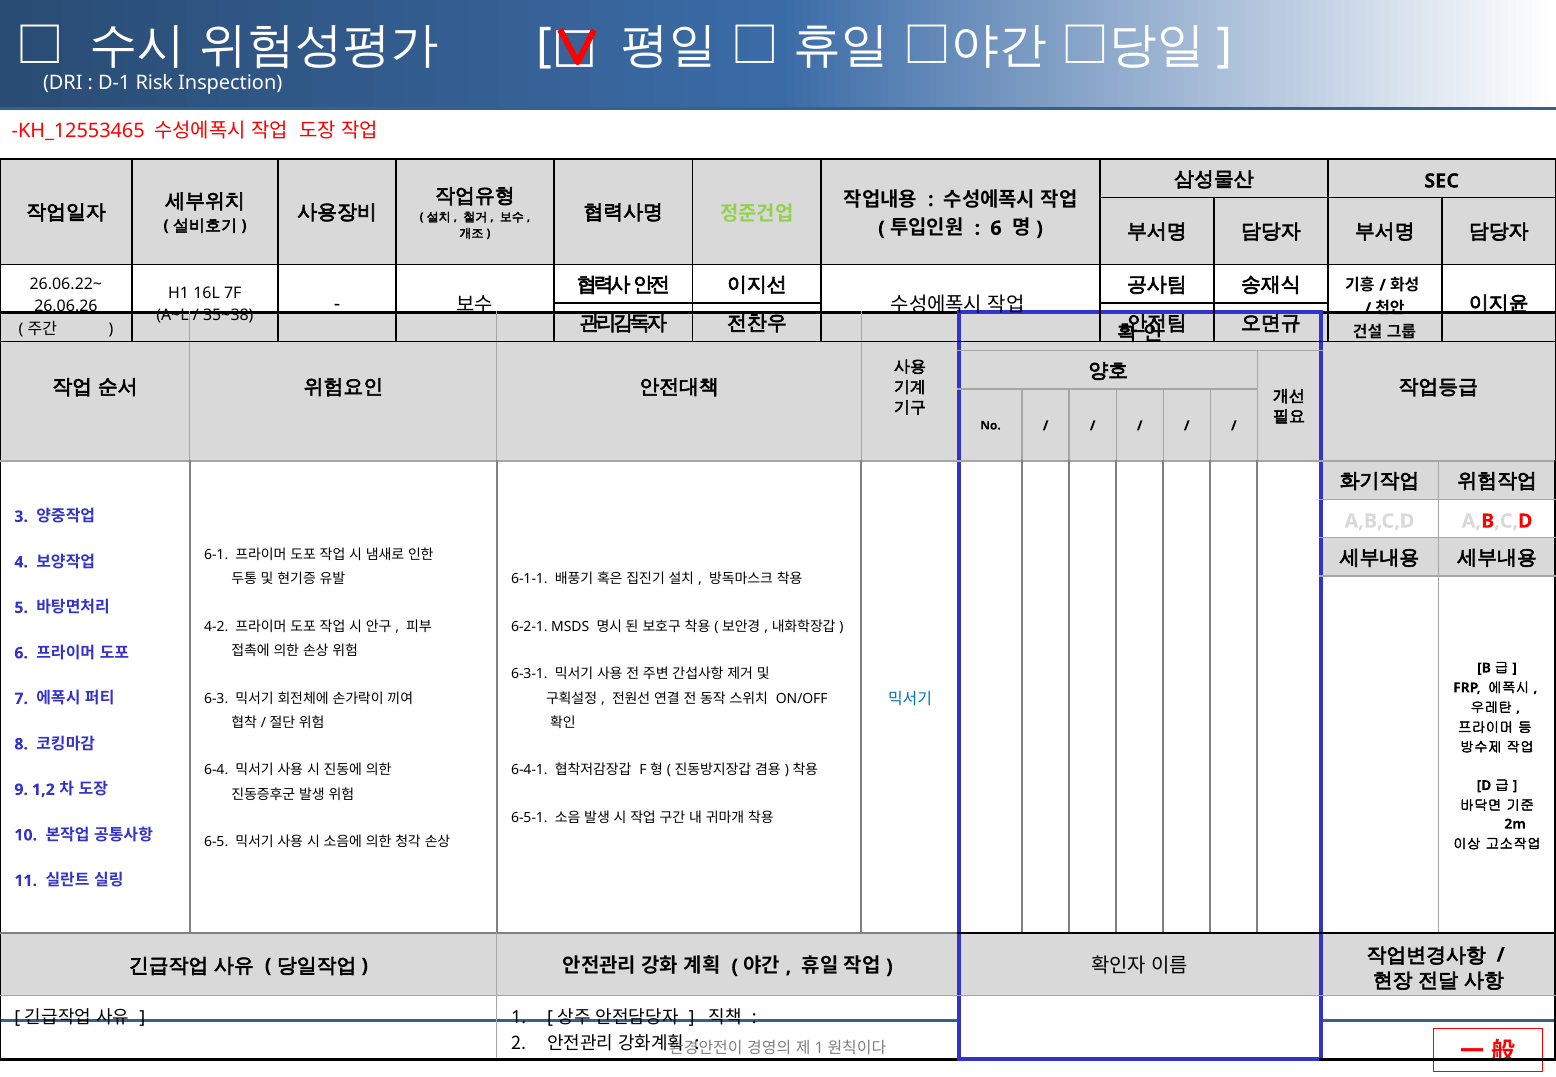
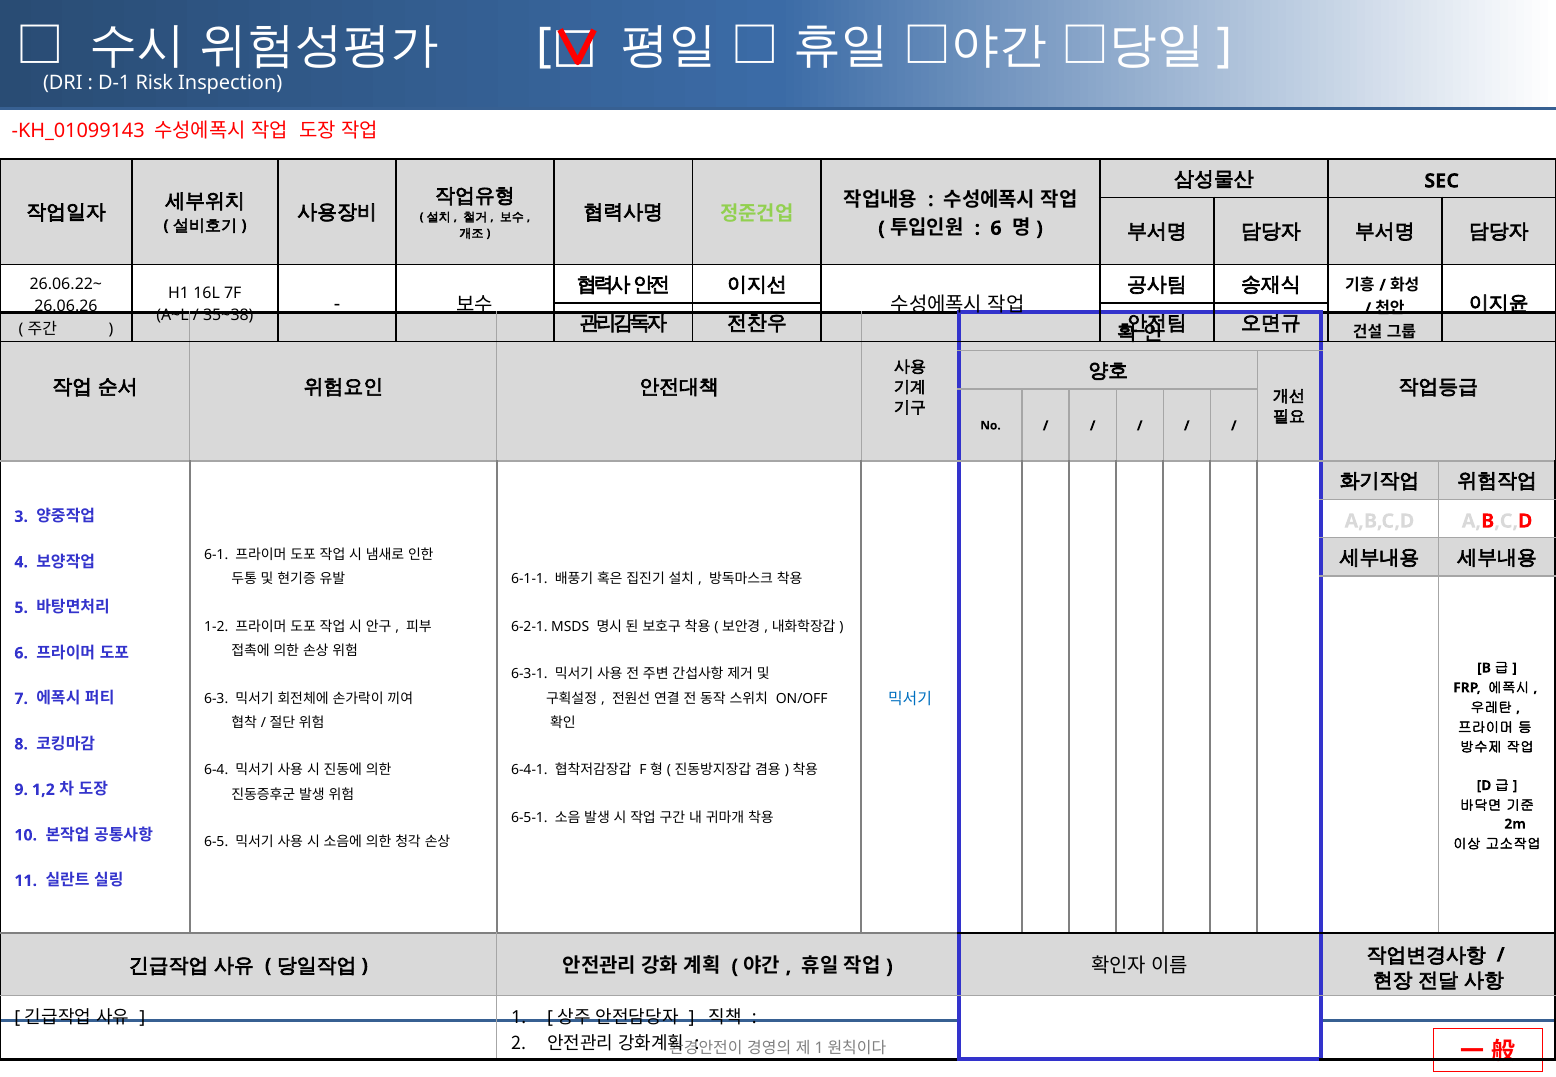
KH_12553465: KH_12553465 -> KH_01099143 (78, 131)
4-2: 4-2 -> 1-2 (216, 627)
